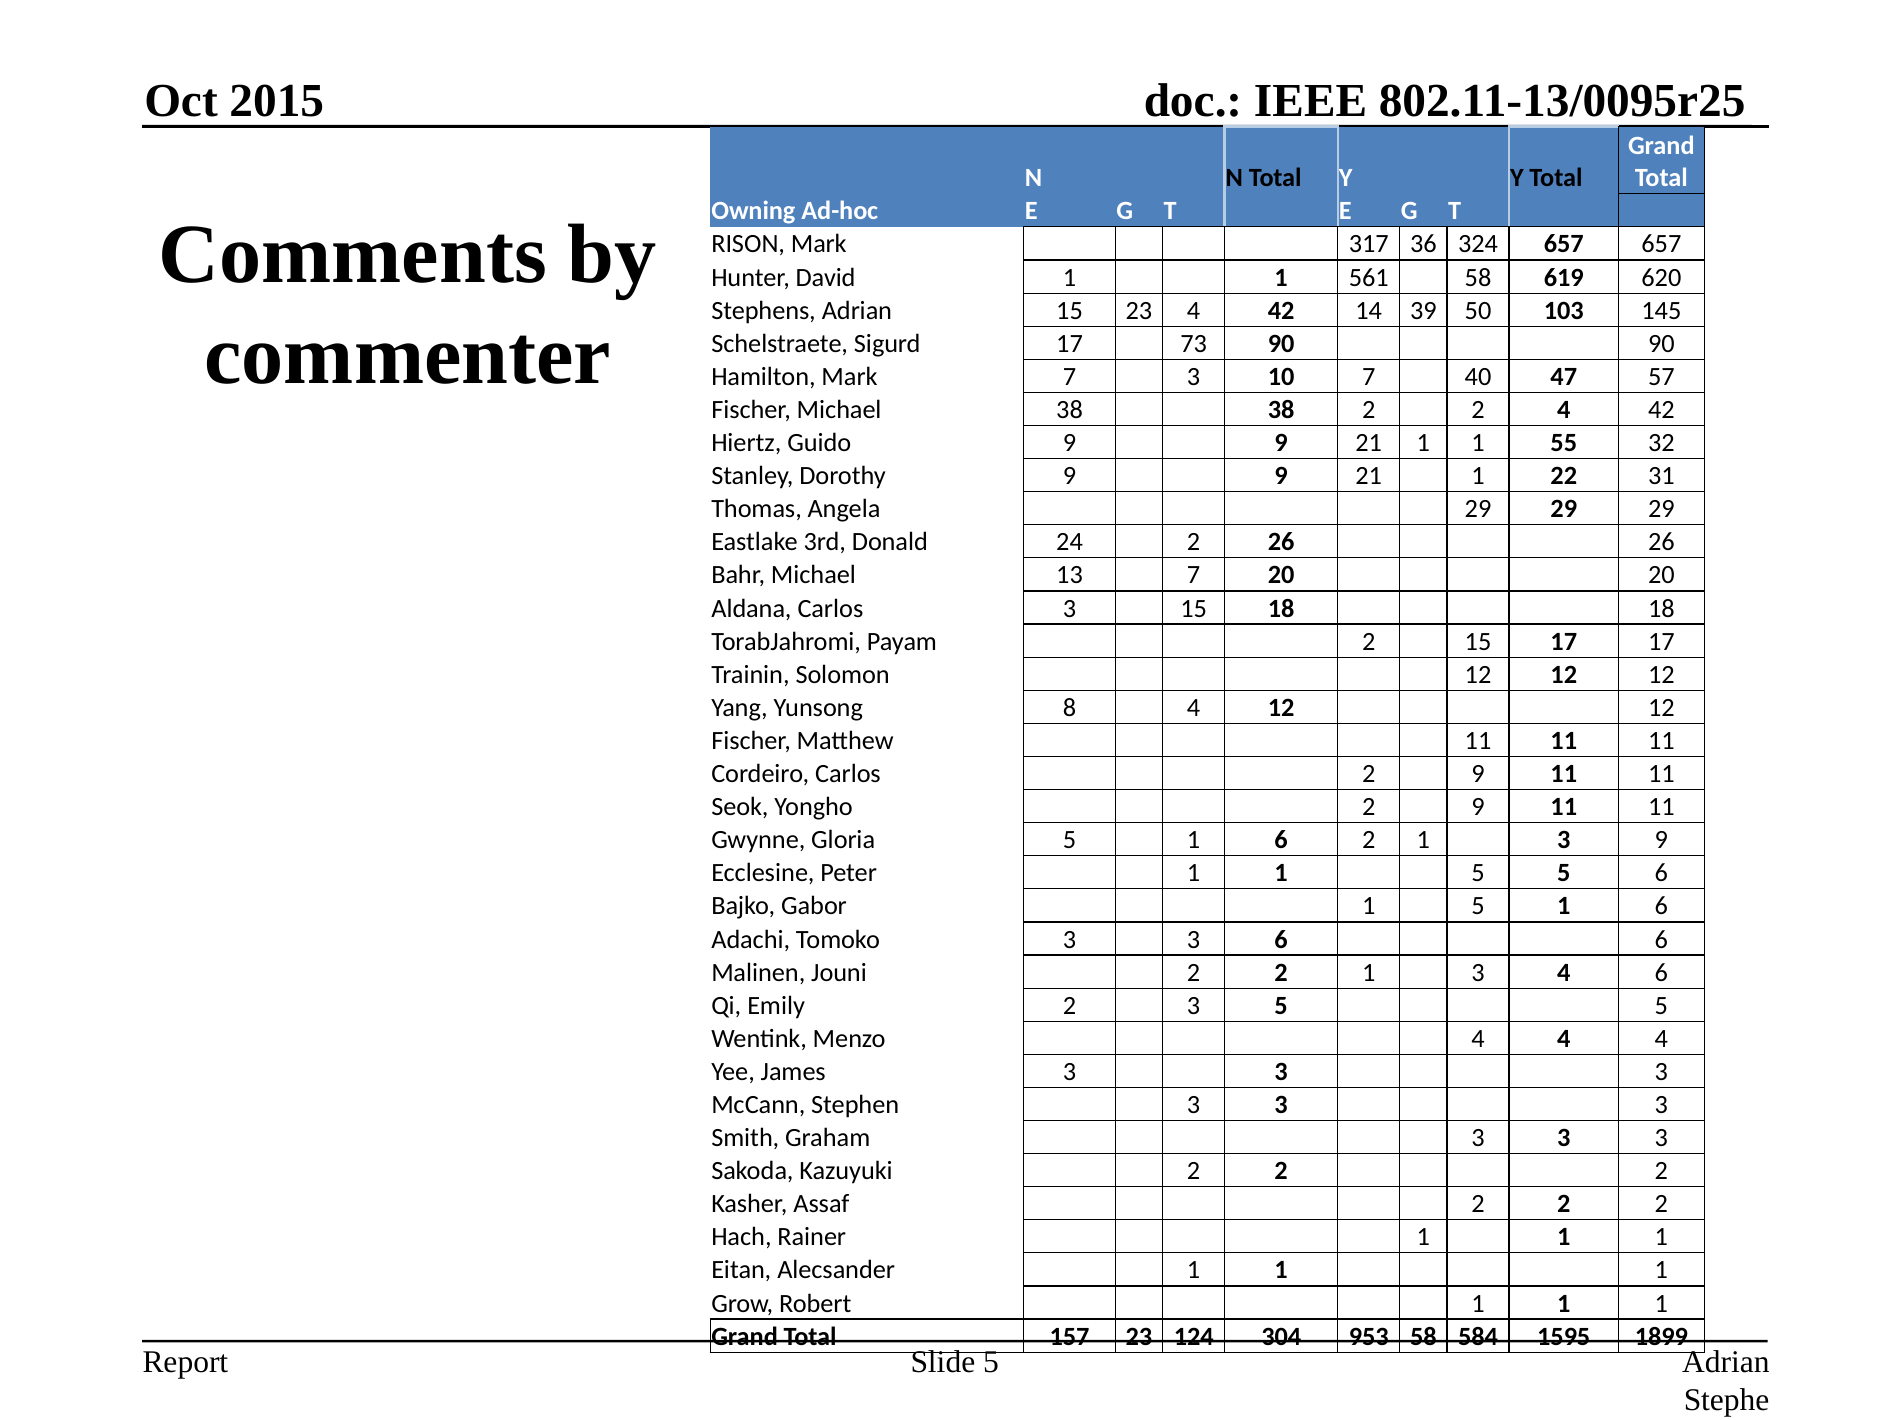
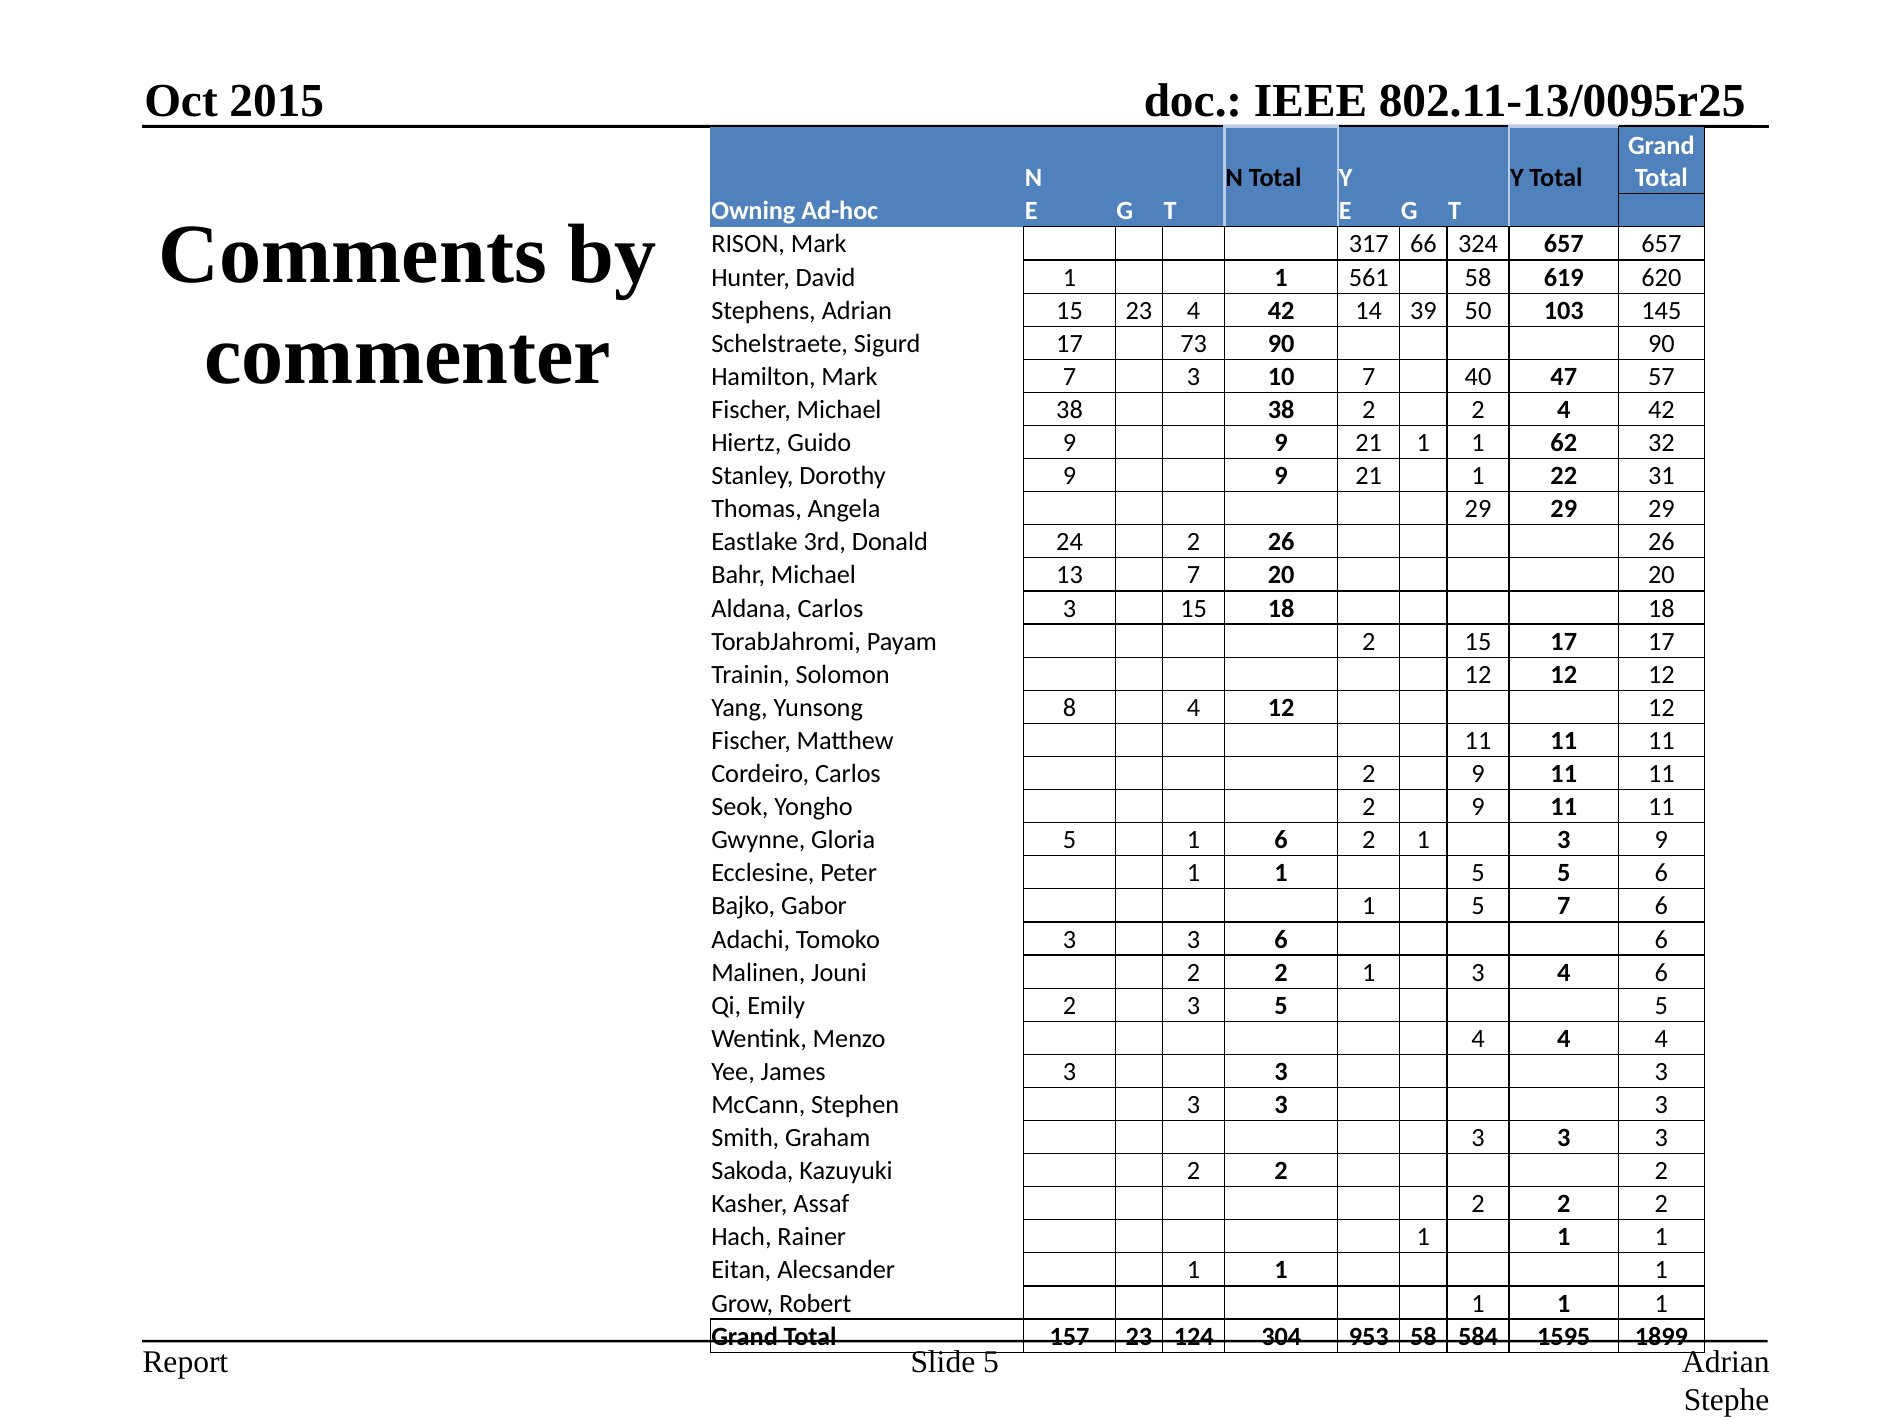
36: 36 -> 66 (1423, 244)
55: 55 -> 62 (1564, 443)
1 5 1: 1 -> 7 (1564, 907)
